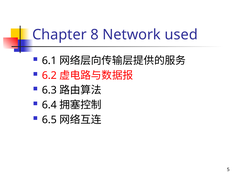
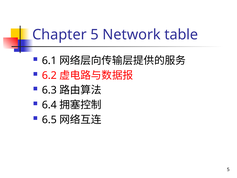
Chapter 8: 8 -> 5 (95, 35)
used: used -> table (181, 35)
